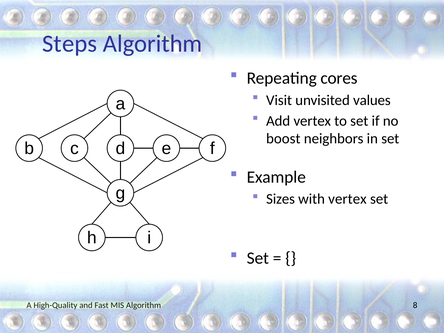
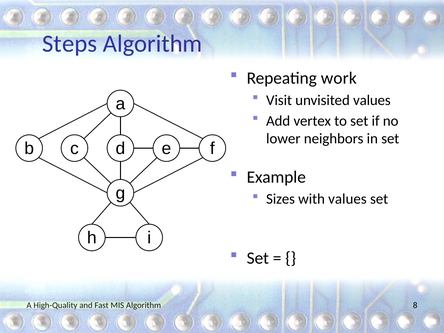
cores: cores -> work (339, 78)
boost: boost -> lower (283, 139)
with vertex: vertex -> values (347, 199)
